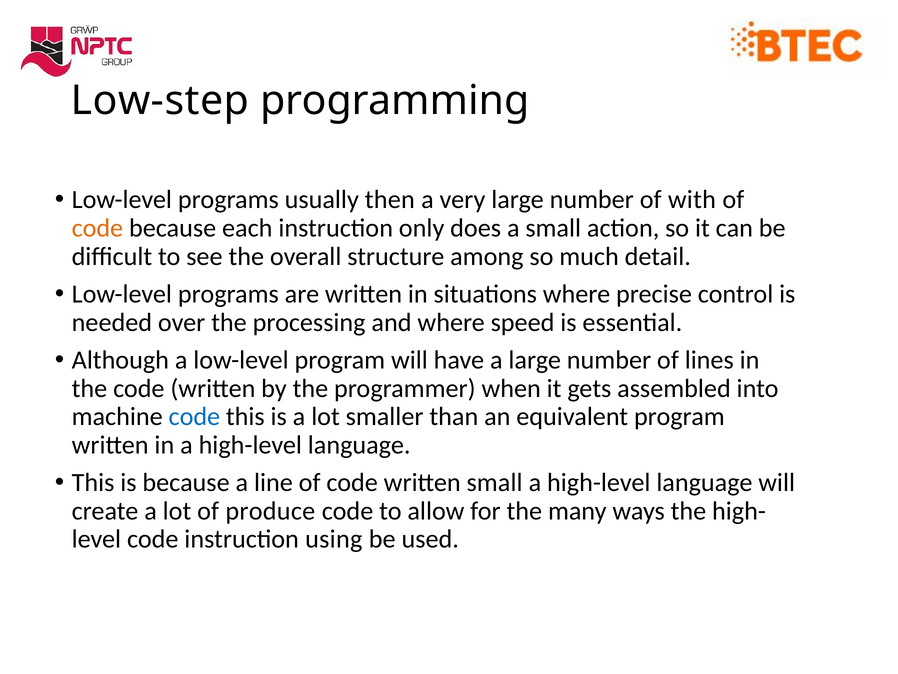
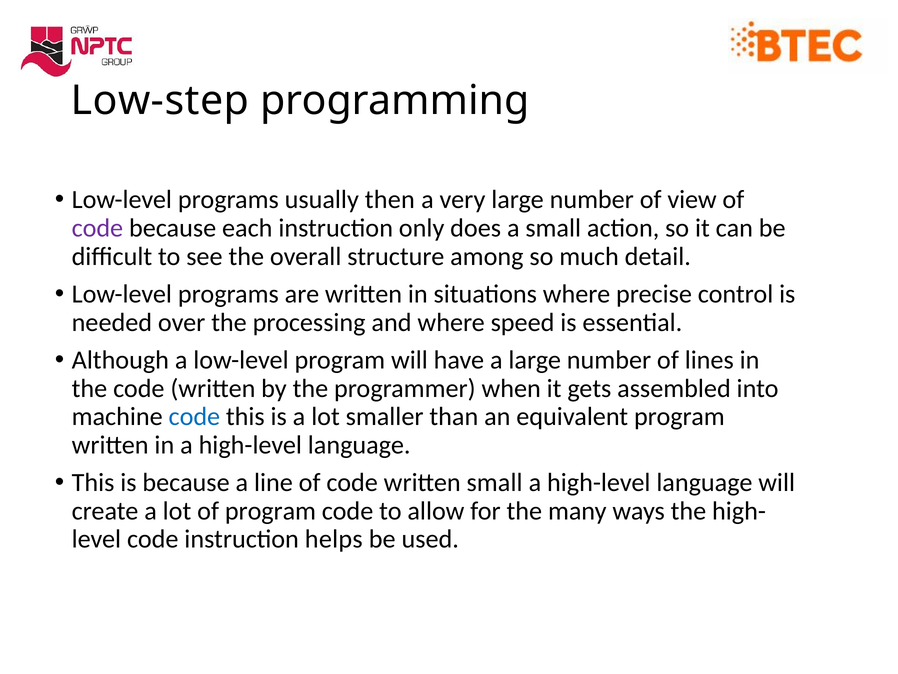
with: with -> view (692, 200)
code colour: orange -> purple (97, 228)
of produce: produce -> program (270, 511)
using: using -> helps (334, 539)
